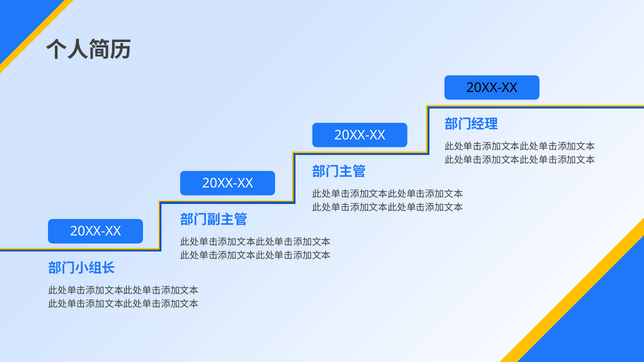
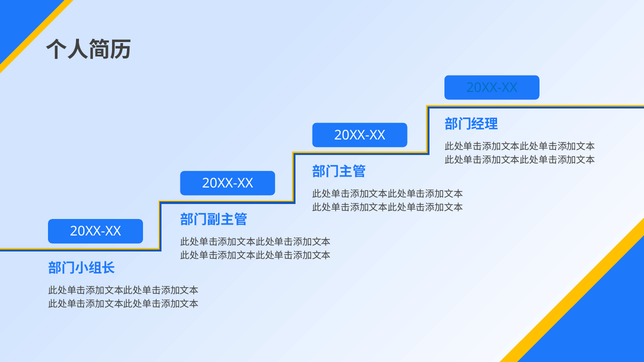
20XX-XX colour: black -> blue (492, 88)
